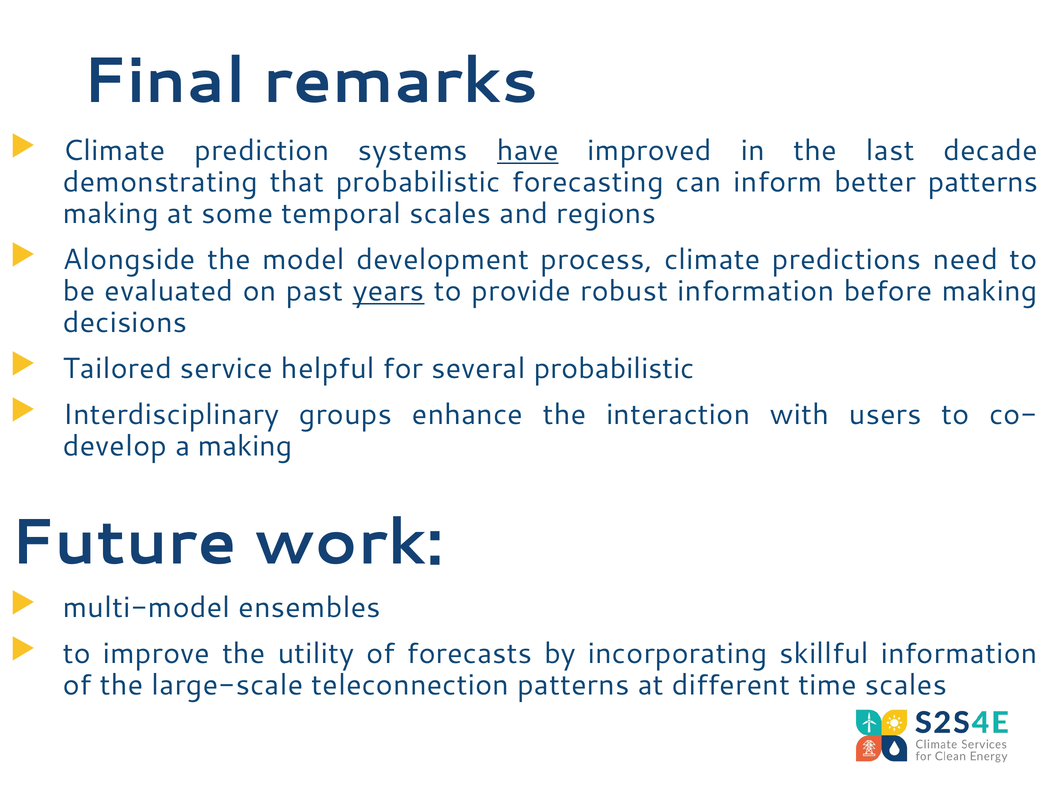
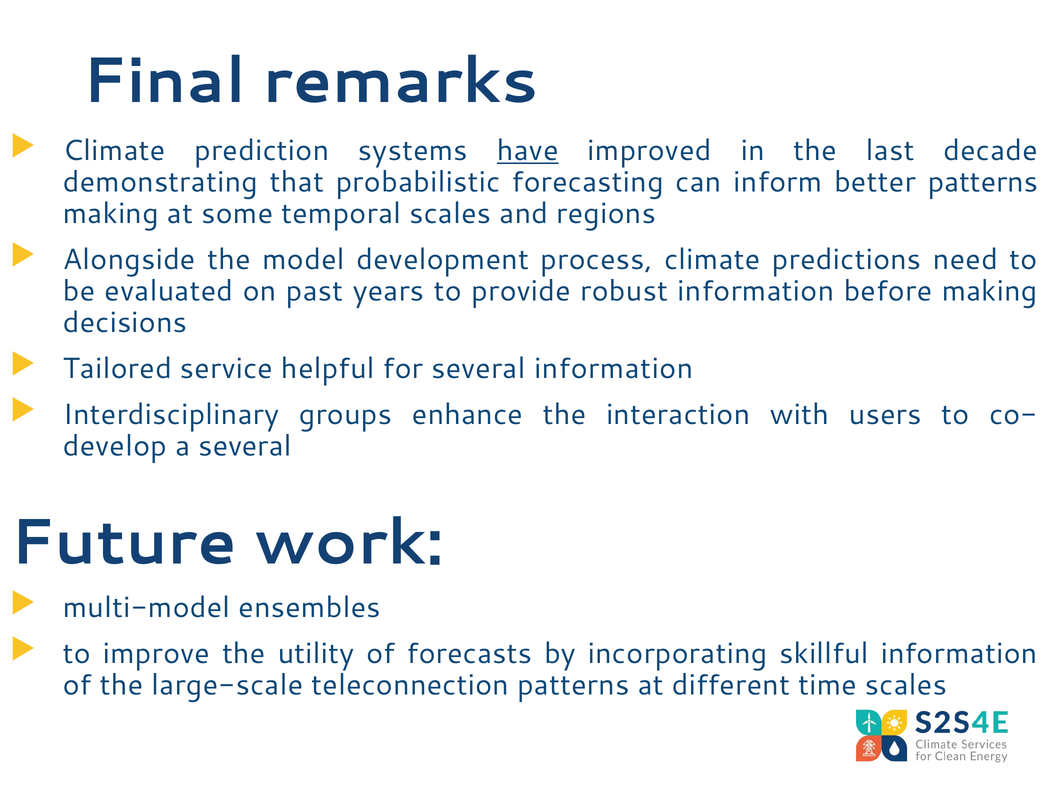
years underline: present -> none (388, 291)
several probabilistic: probabilistic -> information (614, 369)
a making: making -> several (245, 446)
